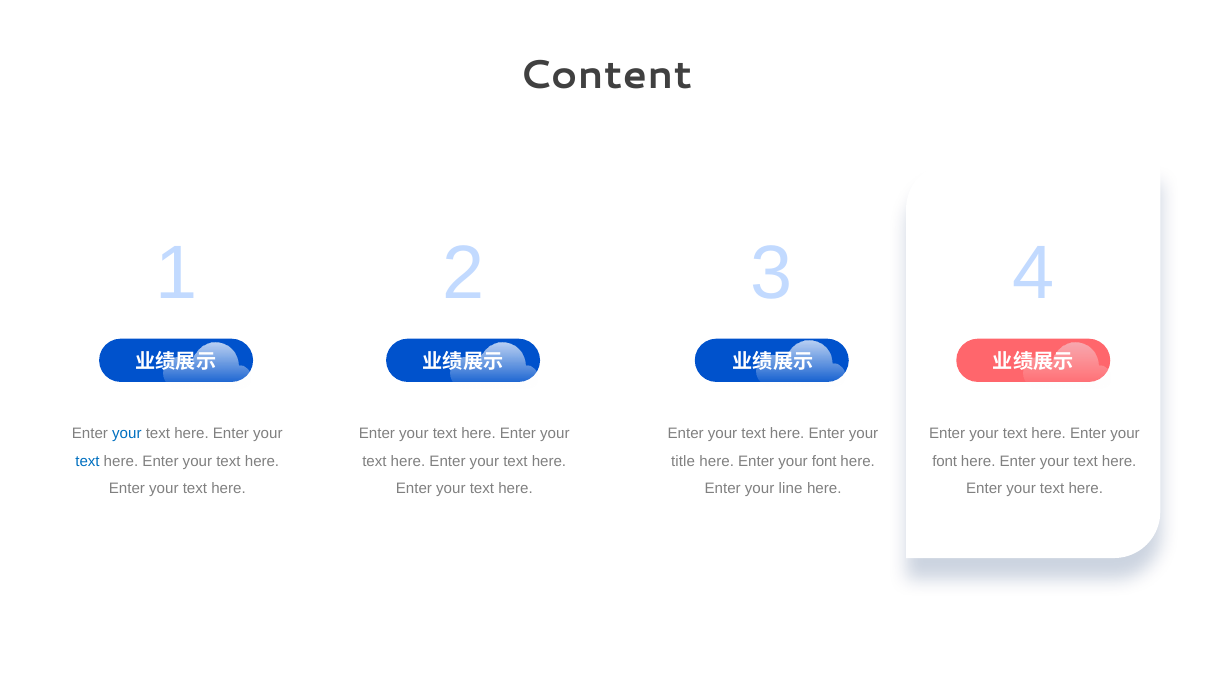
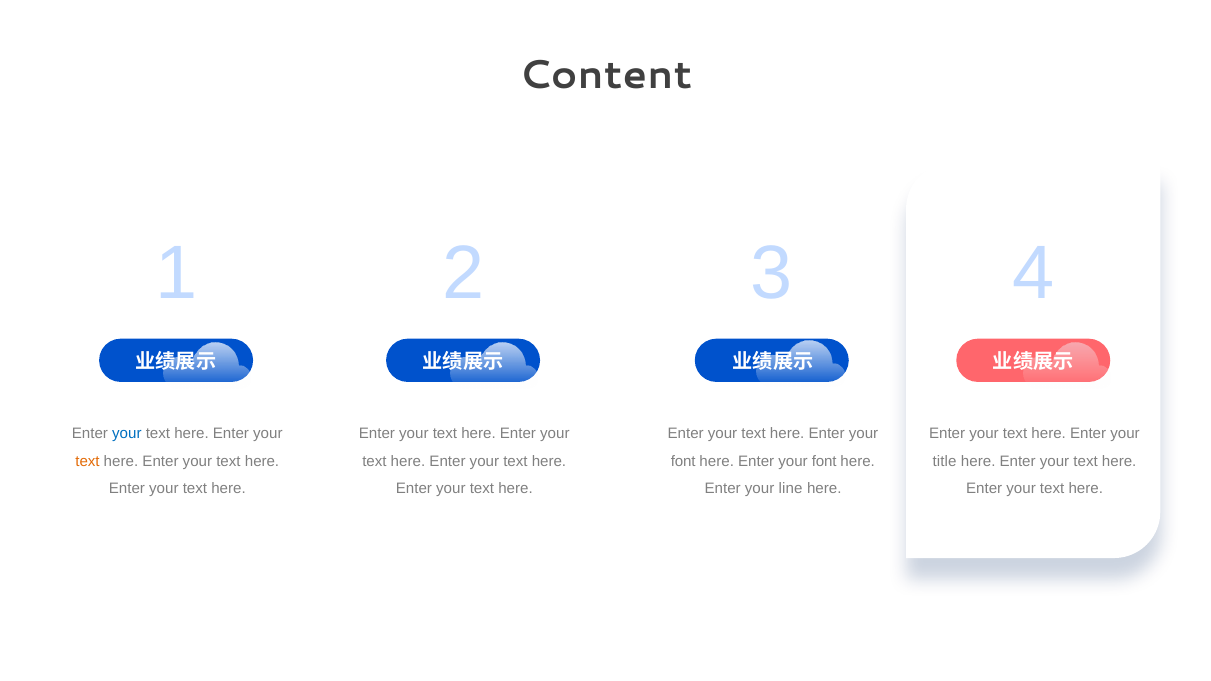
text colour: blue -> orange (87, 461)
title: title -> font (683, 461)
font: font -> title (945, 461)
